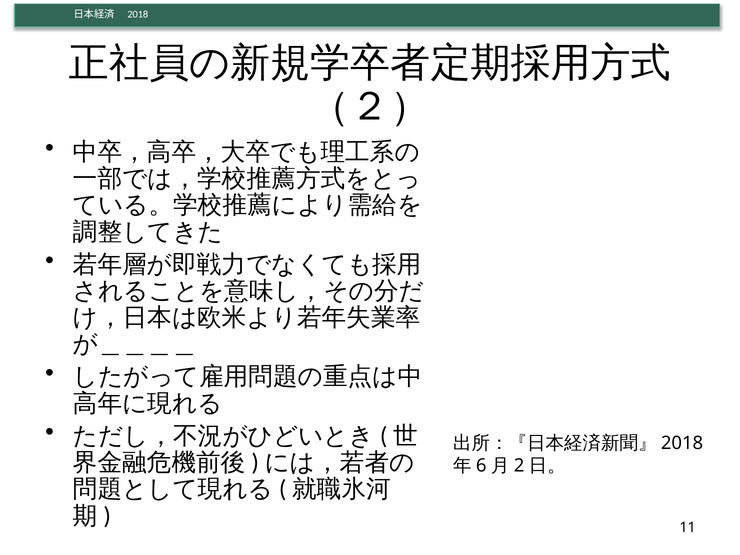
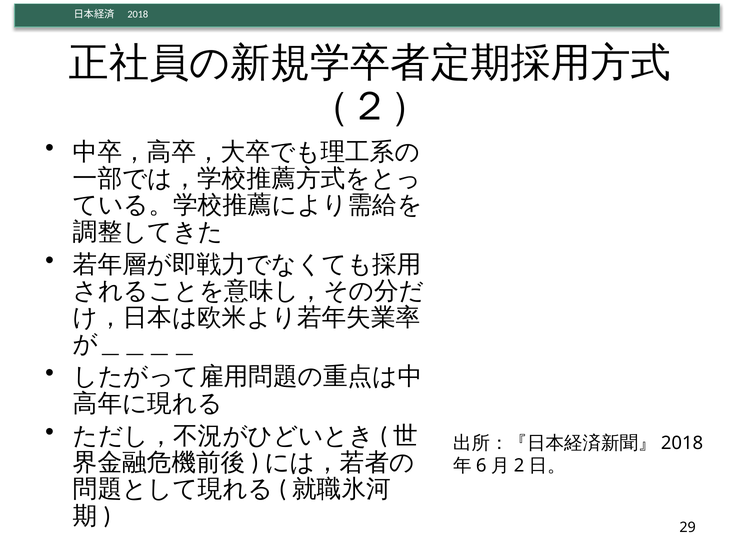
11: 11 -> 29 (688, 528)
